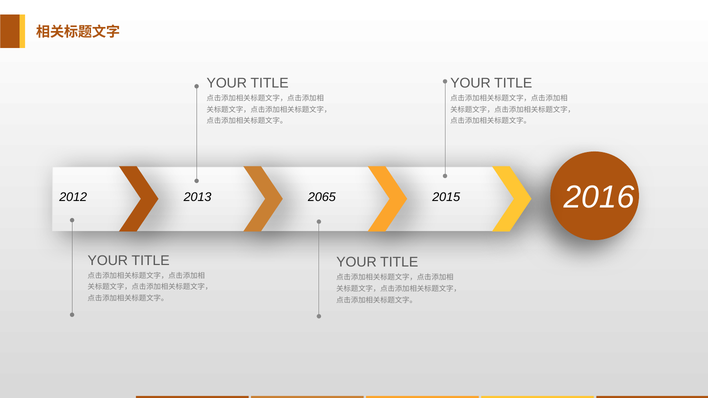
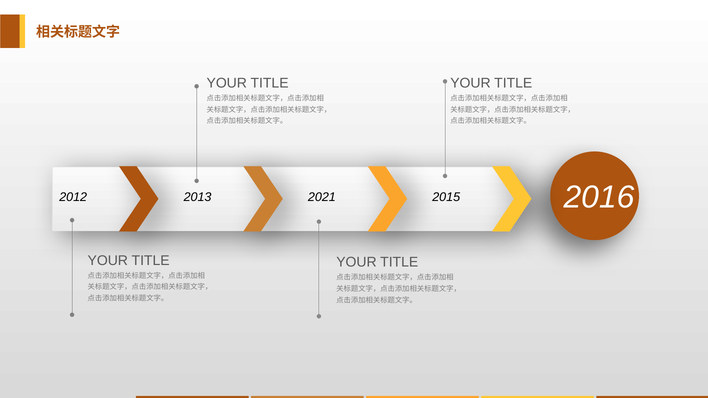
2065: 2065 -> 2021 (322, 197)
